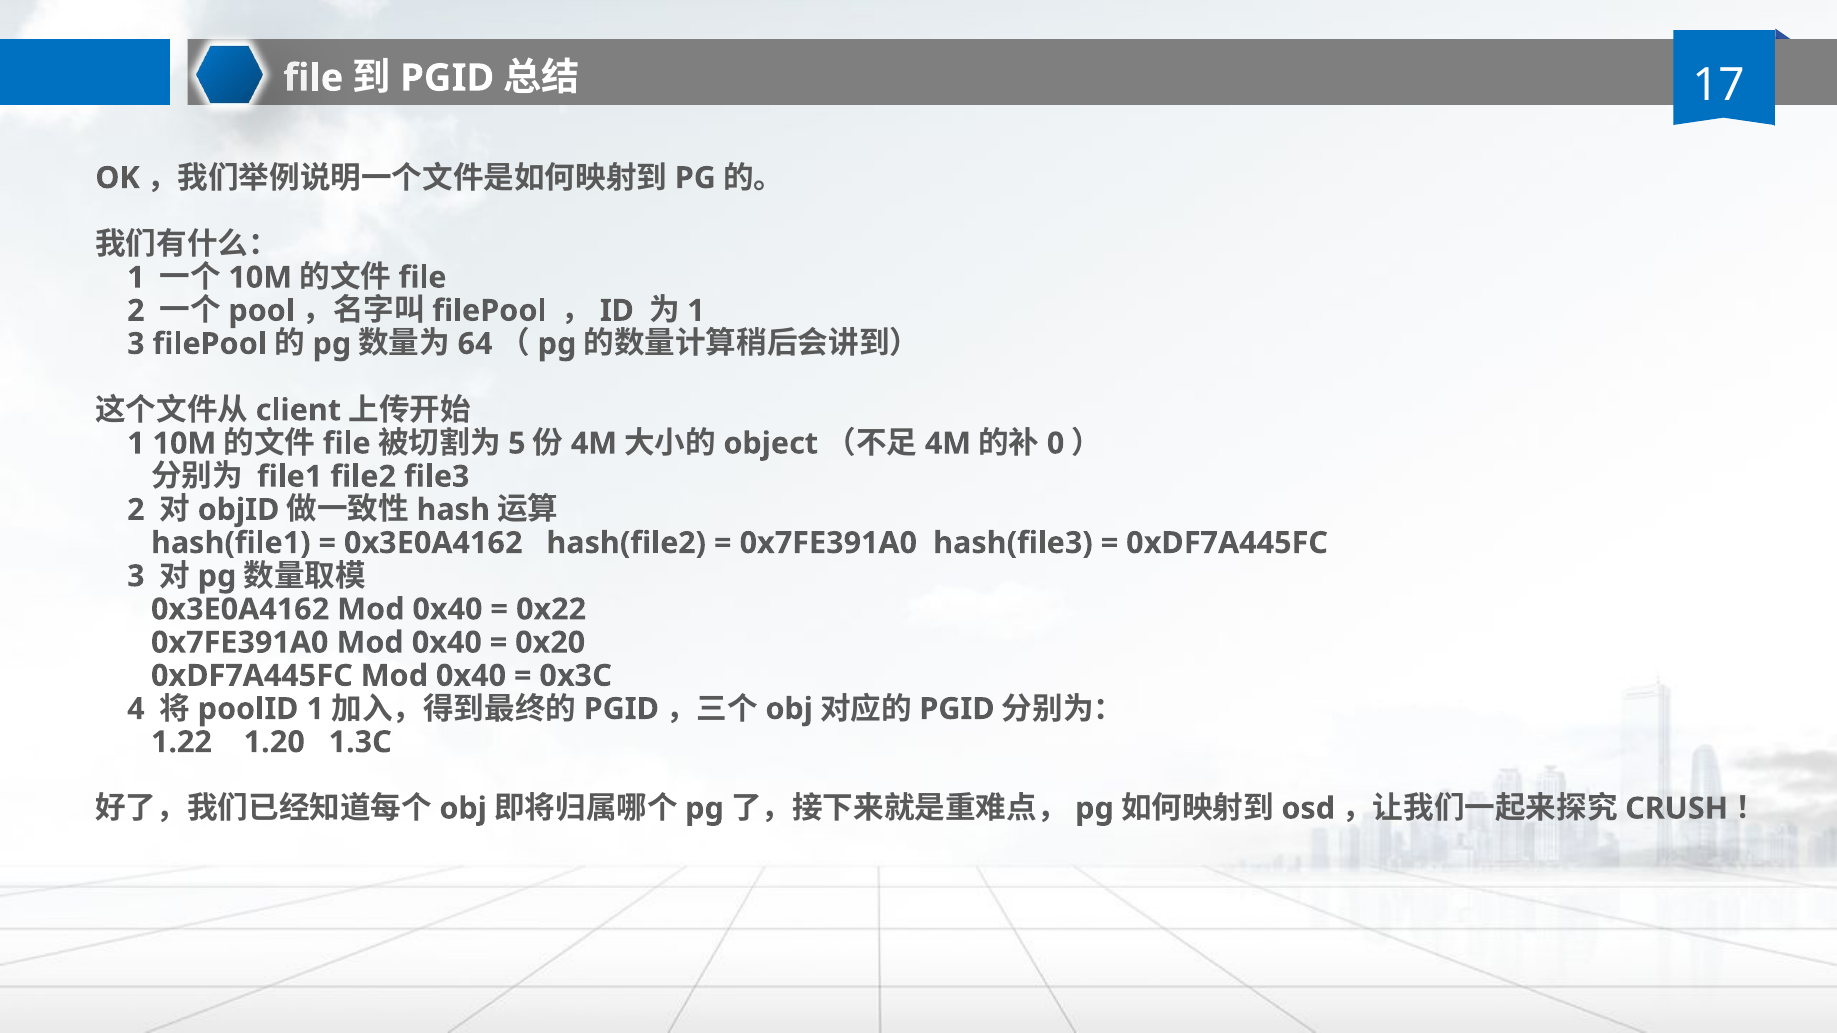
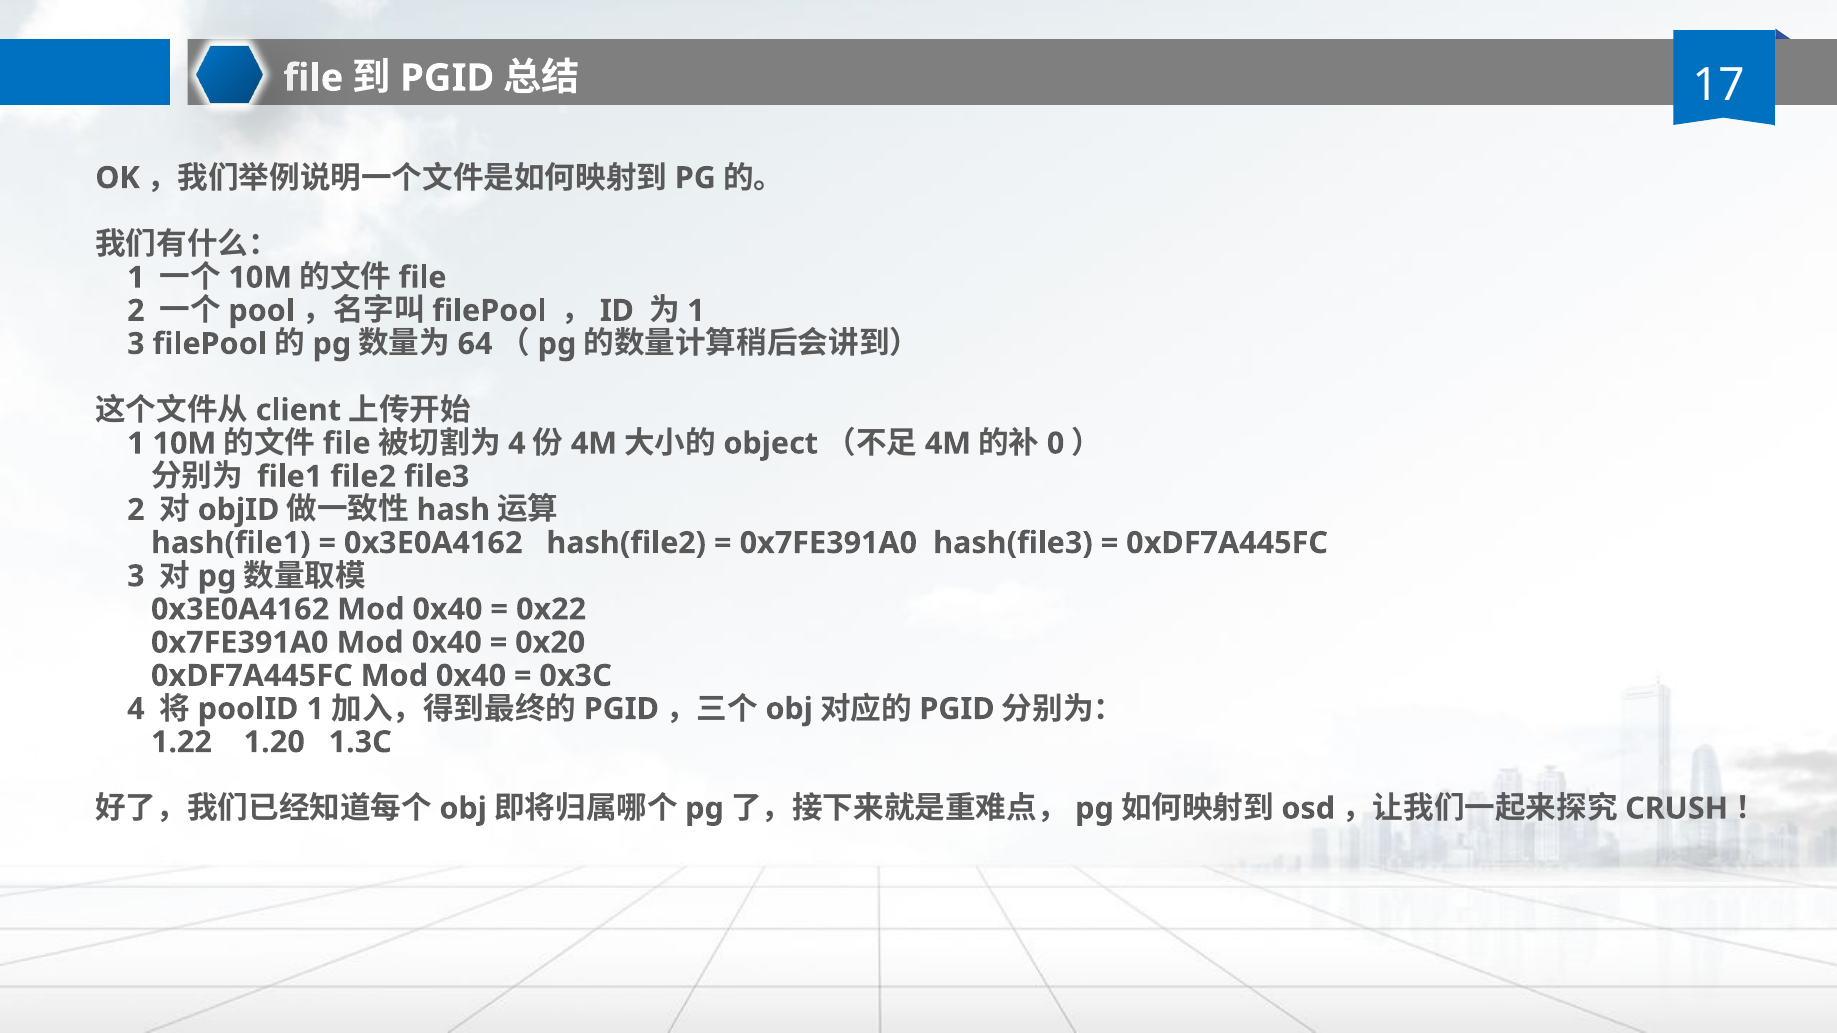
5: 5 -> 4 (517, 444)
